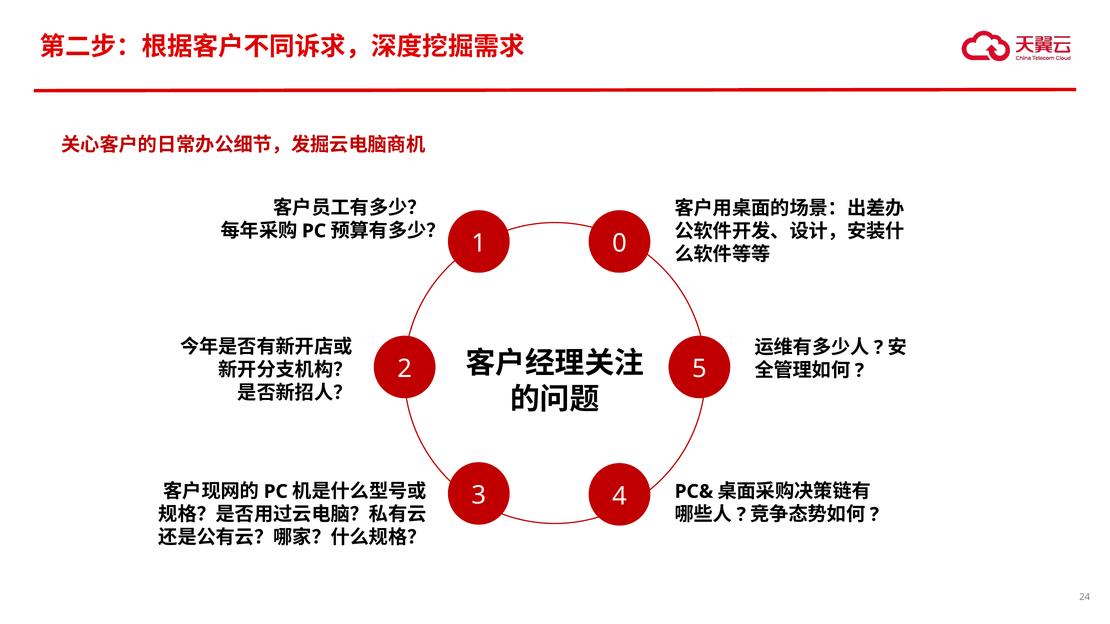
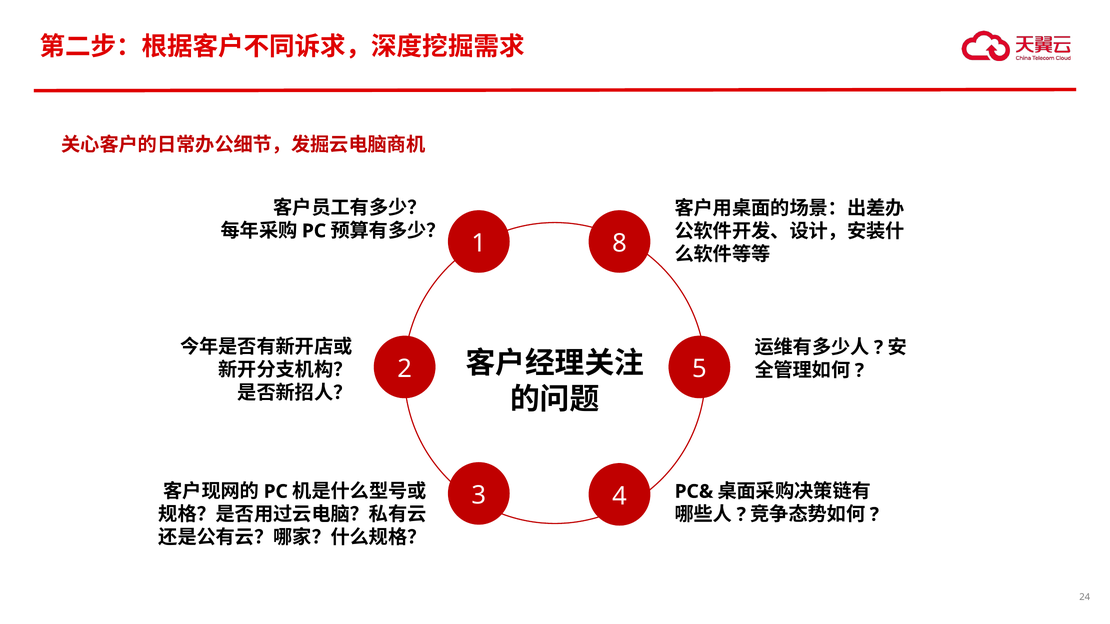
0: 0 -> 8 (619, 243)
